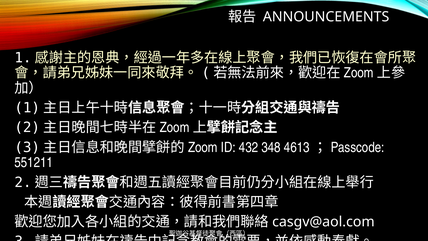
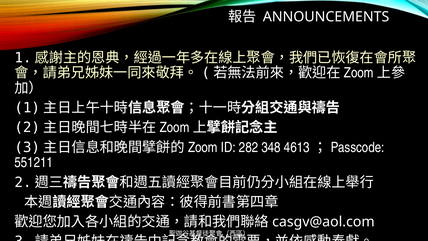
432: 432 -> 282 (249, 147)
